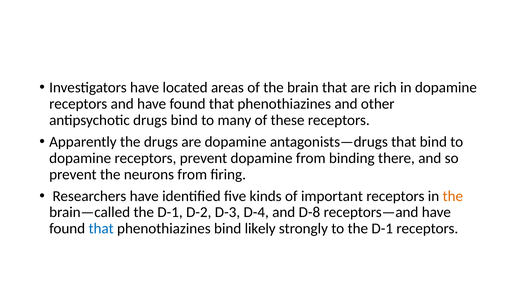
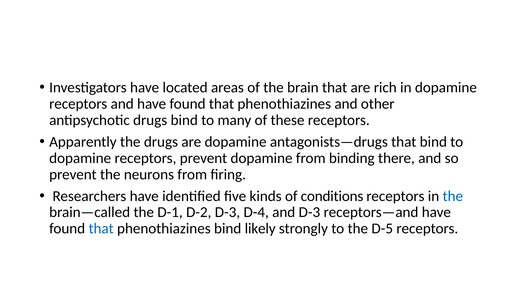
important: important -> conditions (332, 196)
the colour: orange -> blue (453, 196)
and D-8: D-8 -> D-3 (309, 213)
to the D-1: D-1 -> D-5 (382, 229)
